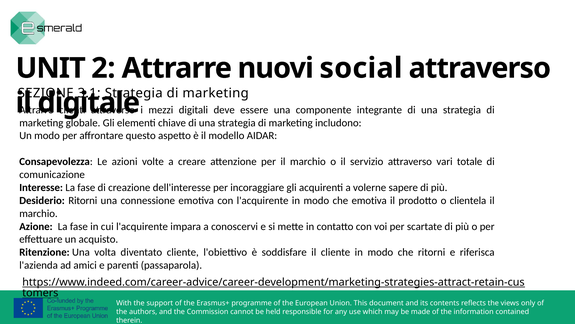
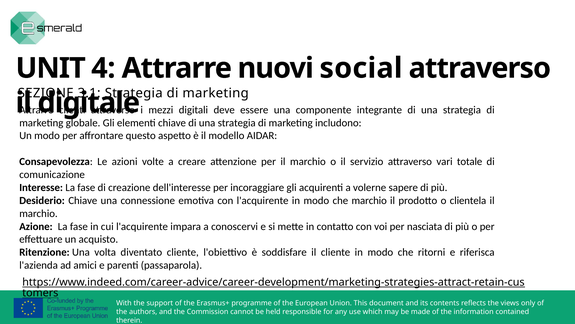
2: 2 -> 4 (103, 68)
Desiderio Ritorni: Ritorni -> Chiave (83, 200)
che emotiva: emotiva -> marchio (369, 200)
scartate: scartate -> nasciata (425, 226)
